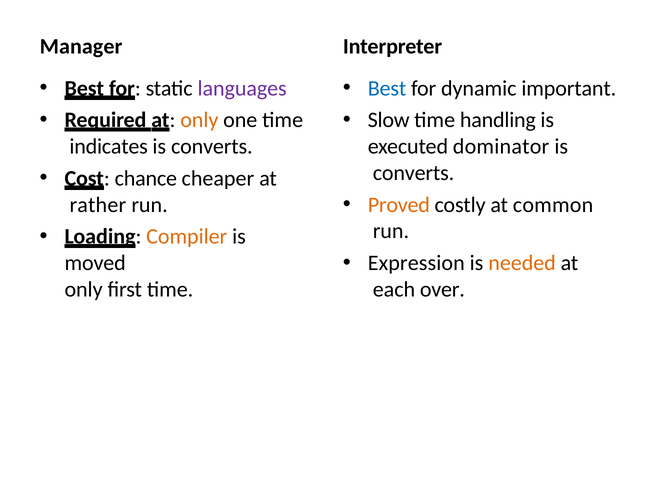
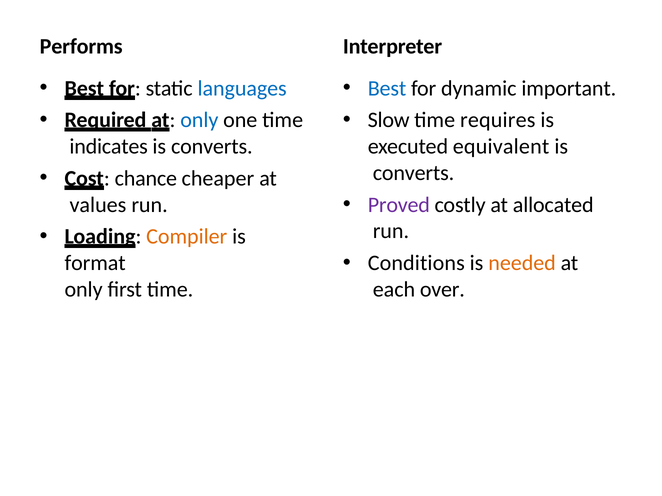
Manager: Manager -> Performs (81, 46)
languages colour: purple -> blue (242, 88)
only colour: orange -> blue (199, 120)
handling: handling -> requires (498, 120)
dominator: dominator -> equivalent (501, 147)
Proved colour: orange -> purple (399, 205)
common: common -> allocated (553, 205)
rather: rather -> values (98, 205)
Expression: Expression -> Conditions (416, 263)
moved: moved -> format (95, 263)
